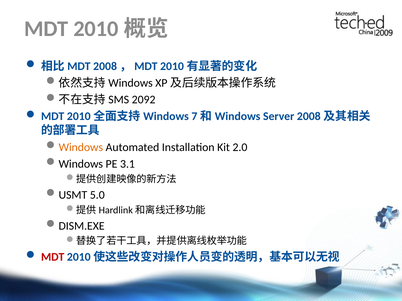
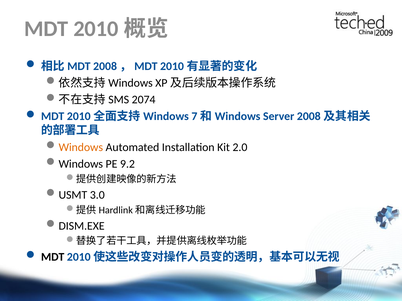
2092: 2092 -> 2074 (144, 100)
3.1: 3.1 -> 9.2 (127, 164)
5.0: 5.0 -> 3.0 (97, 195)
MDT colour: red -> black (53, 257)
